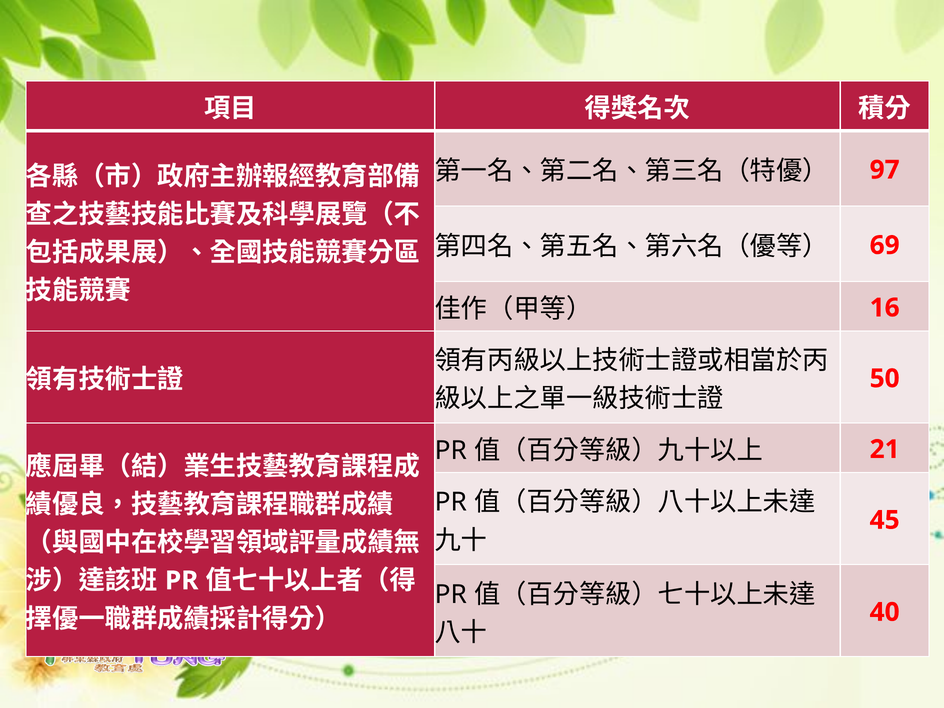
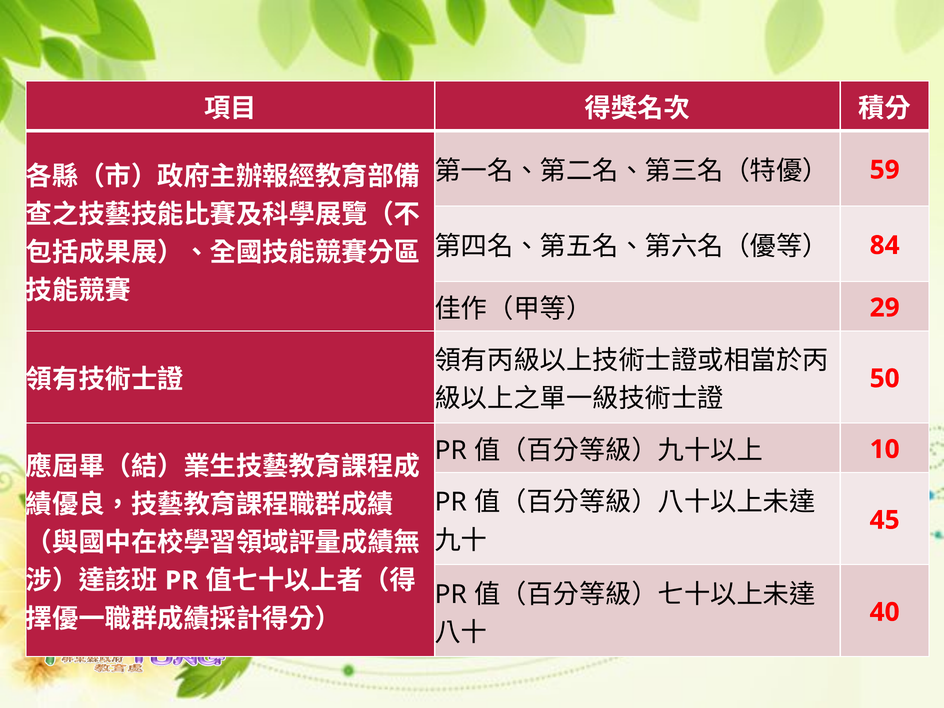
97: 97 -> 59 (885, 170)
69: 69 -> 84 (885, 245)
16: 16 -> 29 (885, 308)
21: 21 -> 10 (885, 449)
